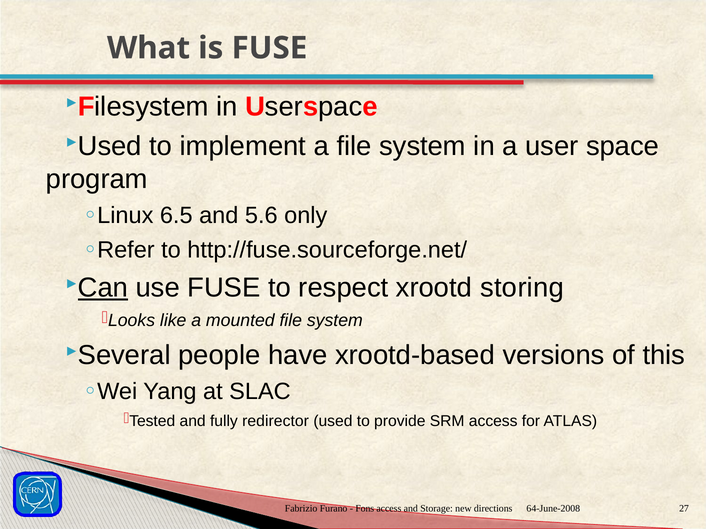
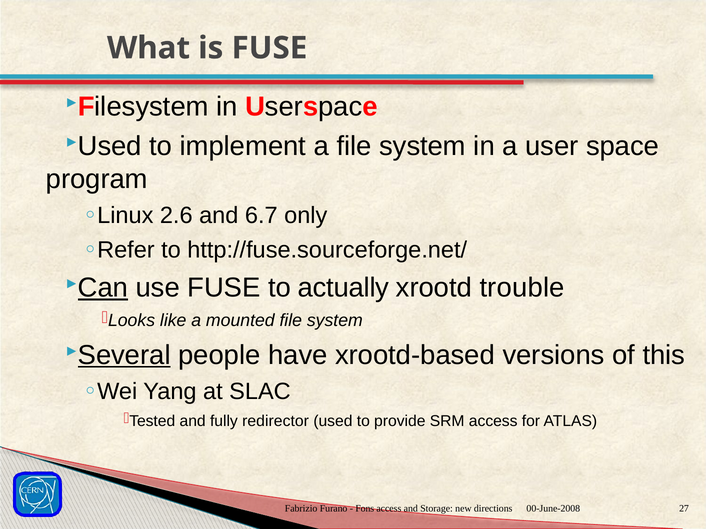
6.5: 6.5 -> 2.6 (176, 216)
5.6: 5.6 -> 6.7 (261, 216)
respect: respect -> actually (344, 288)
storing: storing -> trouble (522, 288)
Several underline: none -> present (124, 355)
64-June-2008: 64-June-2008 -> 00-June-2008 (553, 509)
